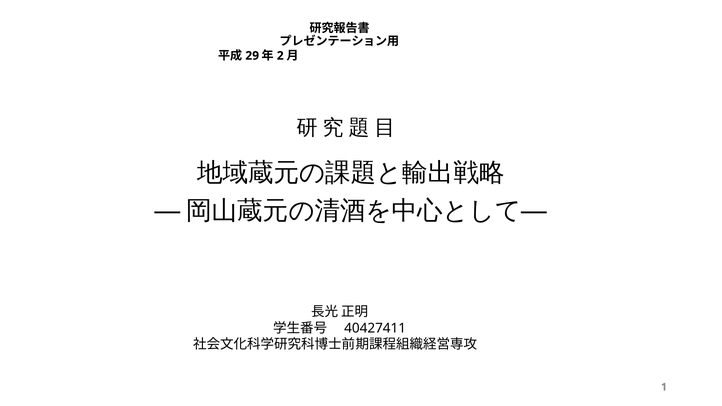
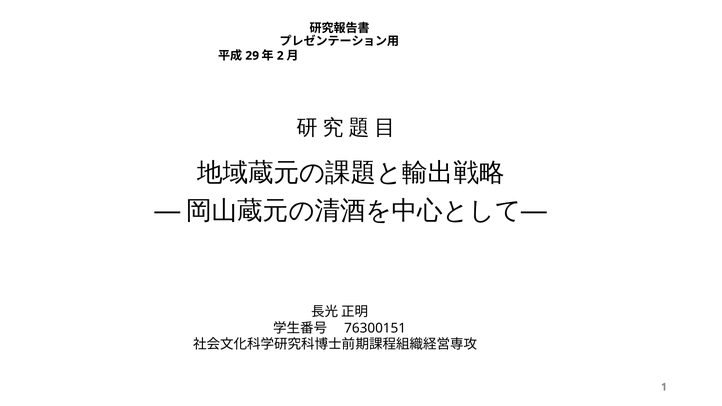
40427411: 40427411 -> 76300151 (375, 328)
